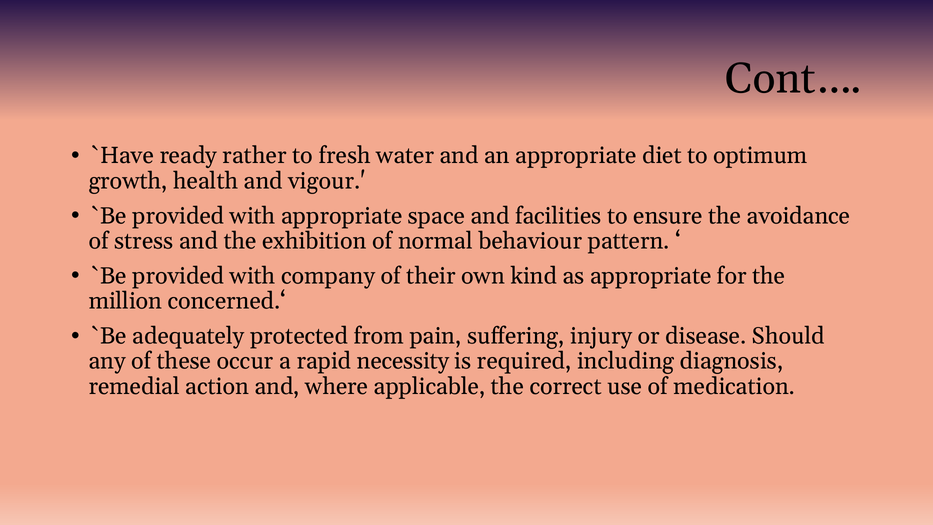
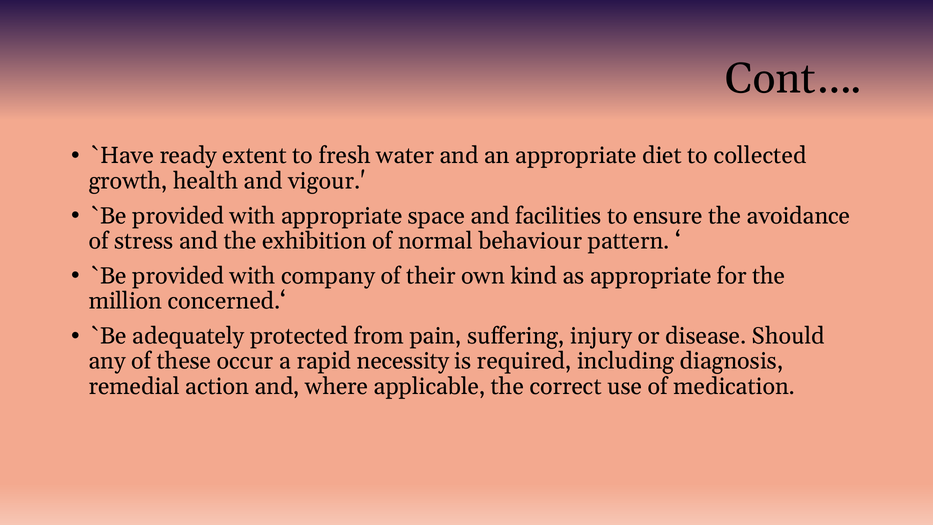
rather: rather -> extent (255, 156)
optimum: optimum -> collected (760, 156)
